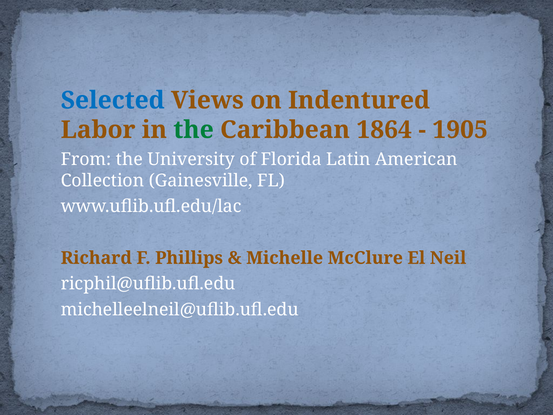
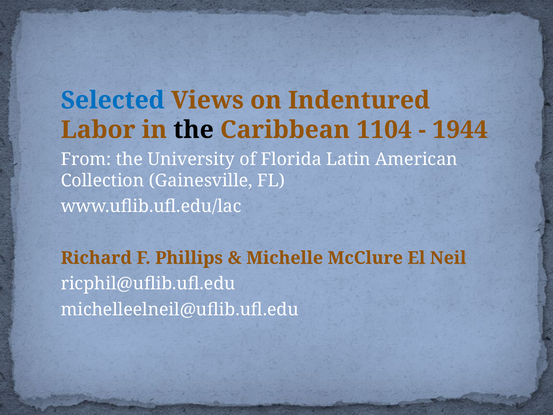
the colour: green -> black (194, 130)
1864: 1864 -> 1104 (384, 130)
1905: 1905 -> 1944 (460, 130)
